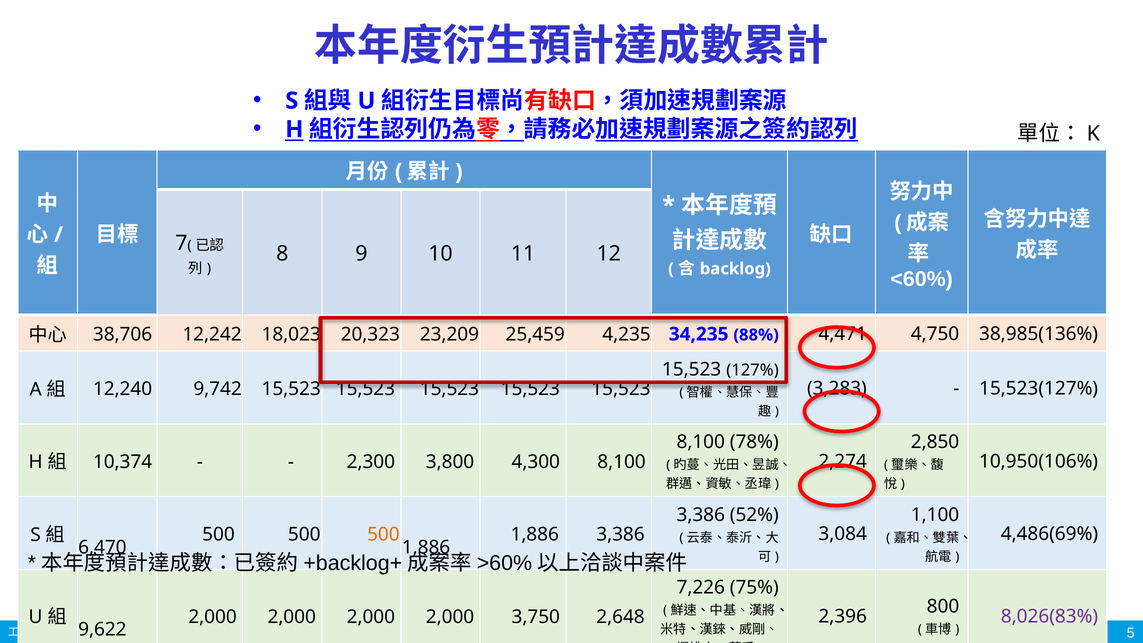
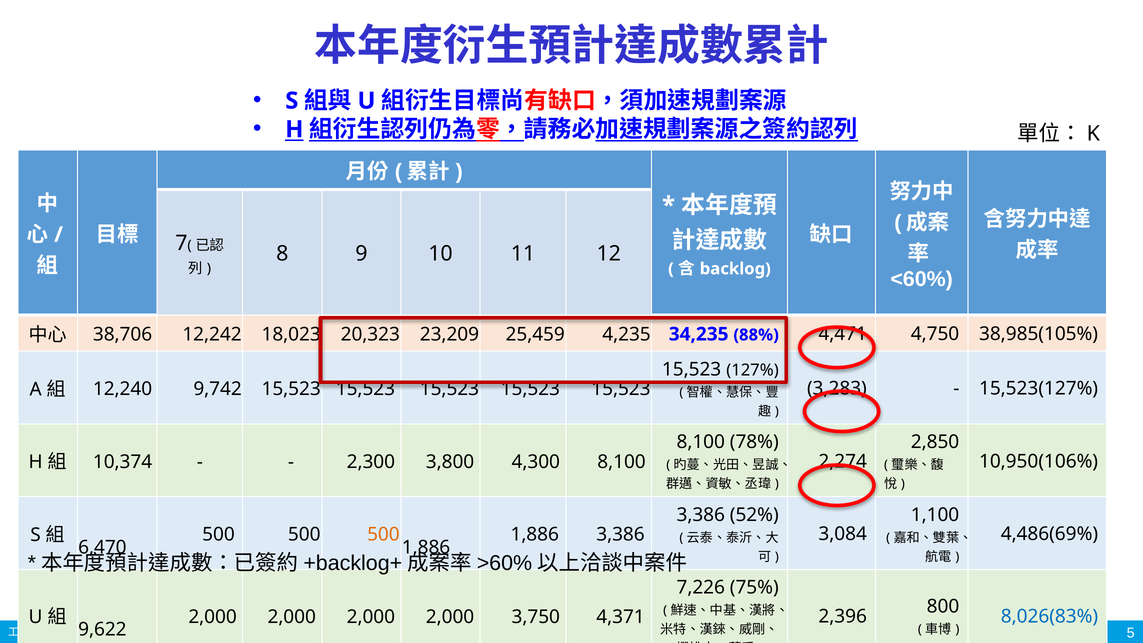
38,985(136%: 38,985(136% -> 38,985(105% (1039, 334)
8,026(83% colour: purple -> blue (1049, 616)
2,648: 2,648 -> 4,371 (621, 617)
